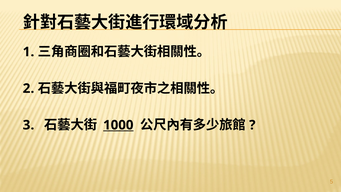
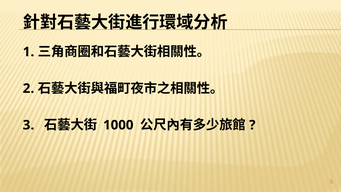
1000 underline: present -> none (118, 125)
